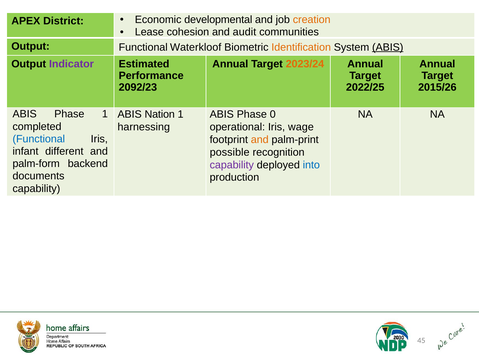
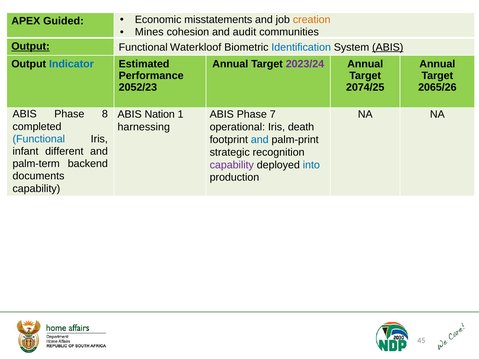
District: District -> Guided (63, 21)
developmental: developmental -> misstatements (218, 20)
Lease: Lease -> Mines (149, 32)
Output underline: none -> present (31, 46)
Identification colour: orange -> blue (301, 47)
Indicator colour: purple -> blue (71, 64)
2023/24 colour: orange -> purple (305, 64)
2092/23: 2092/23 -> 2052/23 (138, 88)
2022/25: 2022/25 -> 2074/25 (365, 88)
2015/26: 2015/26 -> 2065/26 (437, 88)
Phase 1: 1 -> 8 (105, 114)
0: 0 -> 7 (273, 114)
wage: wage -> death (301, 127)
and colour: orange -> blue (260, 140)
possible: possible -> strategic (230, 152)
palm-form: palm-form -> palm-term (36, 164)
